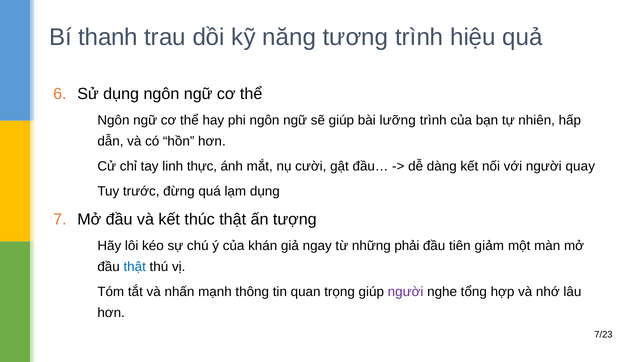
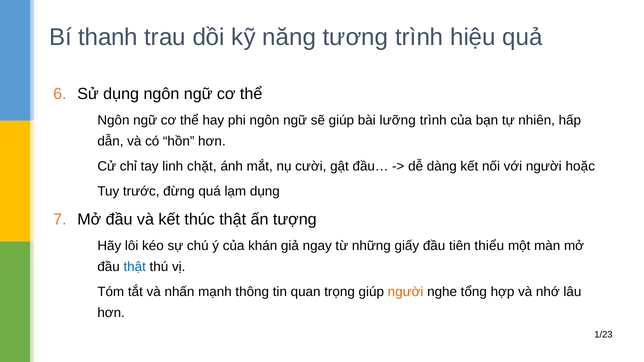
thực: thực -> chặt (202, 166)
quay: quay -> hoặc (580, 166)
phải: phải -> giấy (407, 246)
giảm: giảm -> thiểu (489, 246)
người colour: purple -> orange (406, 292)
7/23: 7/23 -> 1/23 (603, 335)
